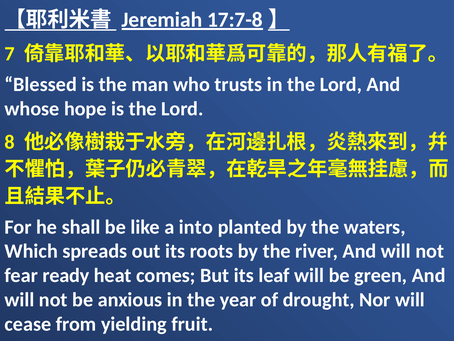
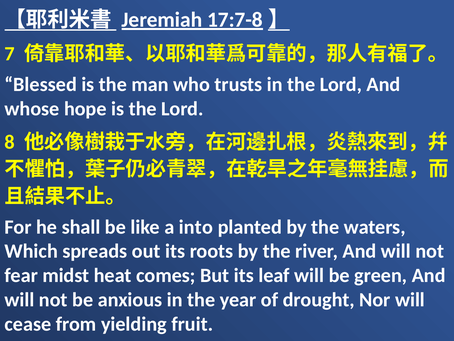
ready: ready -> midst (66, 275)
